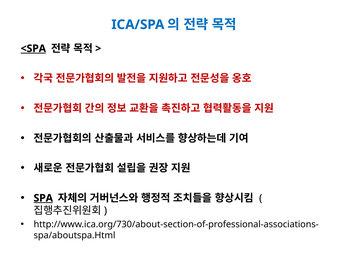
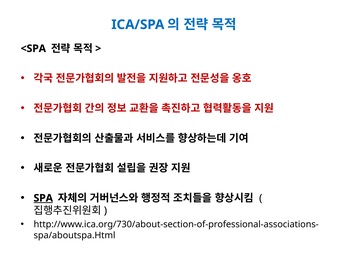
<SPA underline: present -> none (33, 49)
